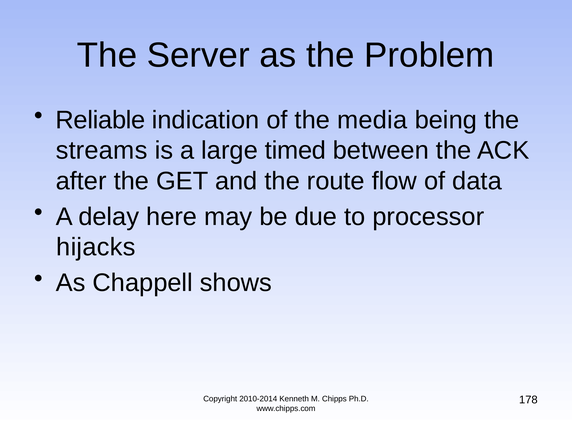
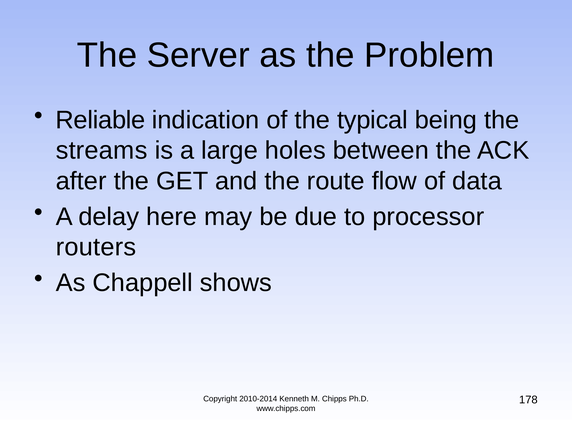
media: media -> typical (372, 120)
timed: timed -> holes (295, 151)
hijacks: hijacks -> routers (96, 247)
